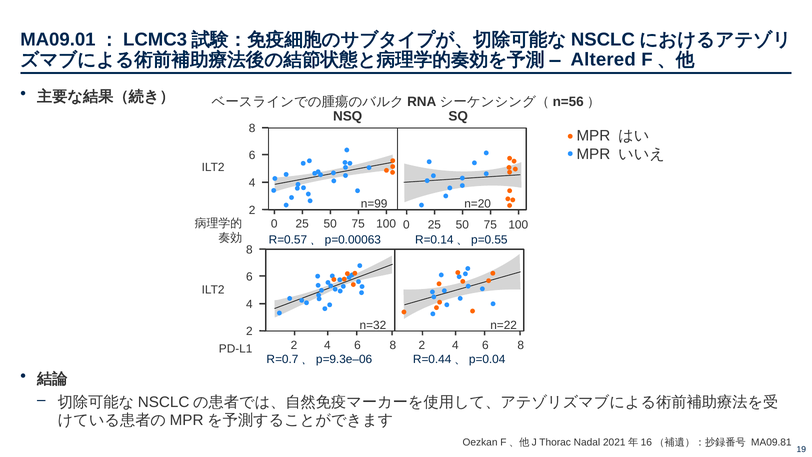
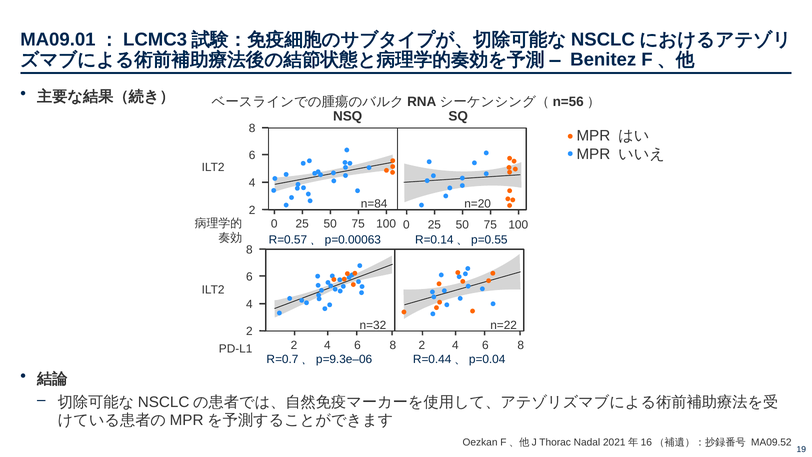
Altered: Altered -> Benitez (603, 60)
n=99: n=99 -> n=84 (374, 204)
MA09.81: MA09.81 -> MA09.52 (771, 442)
